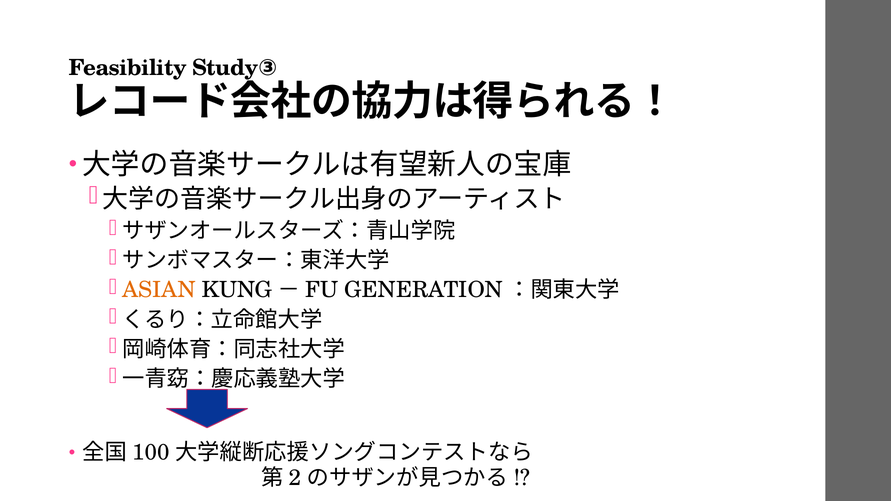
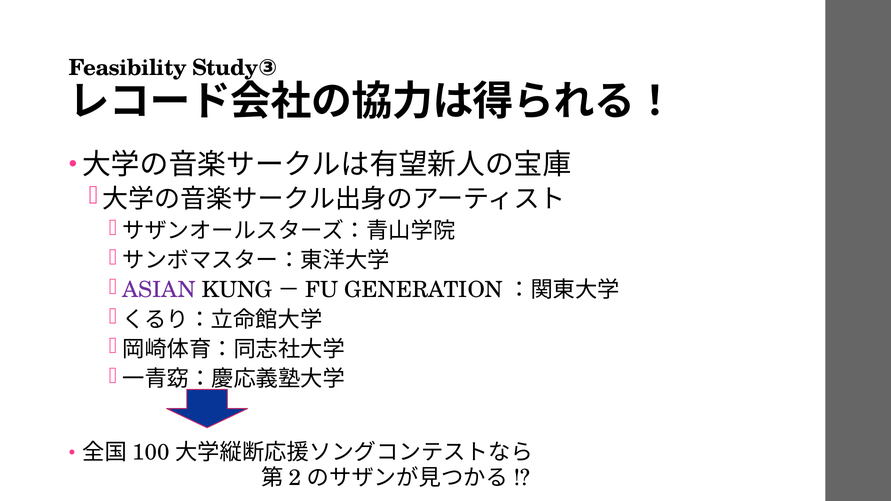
ASIAN colour: orange -> purple (159, 290)
